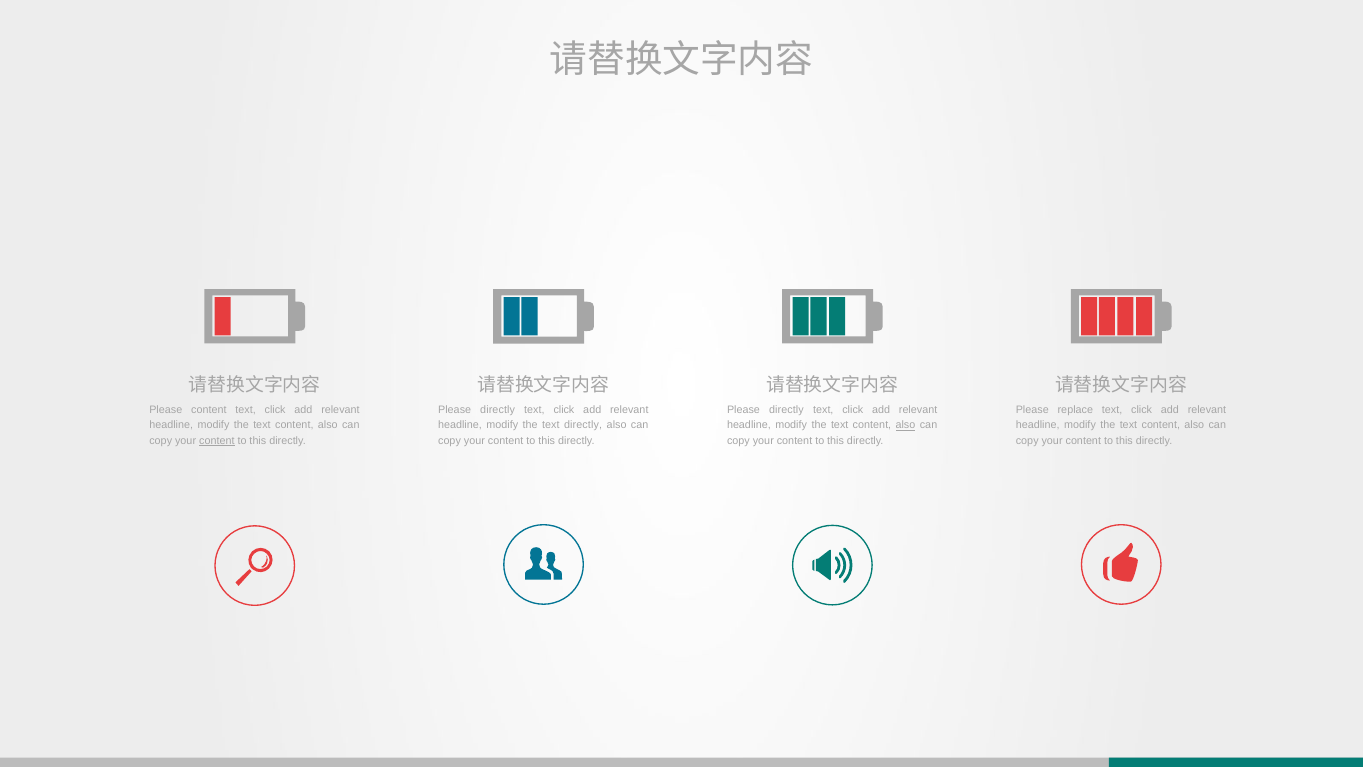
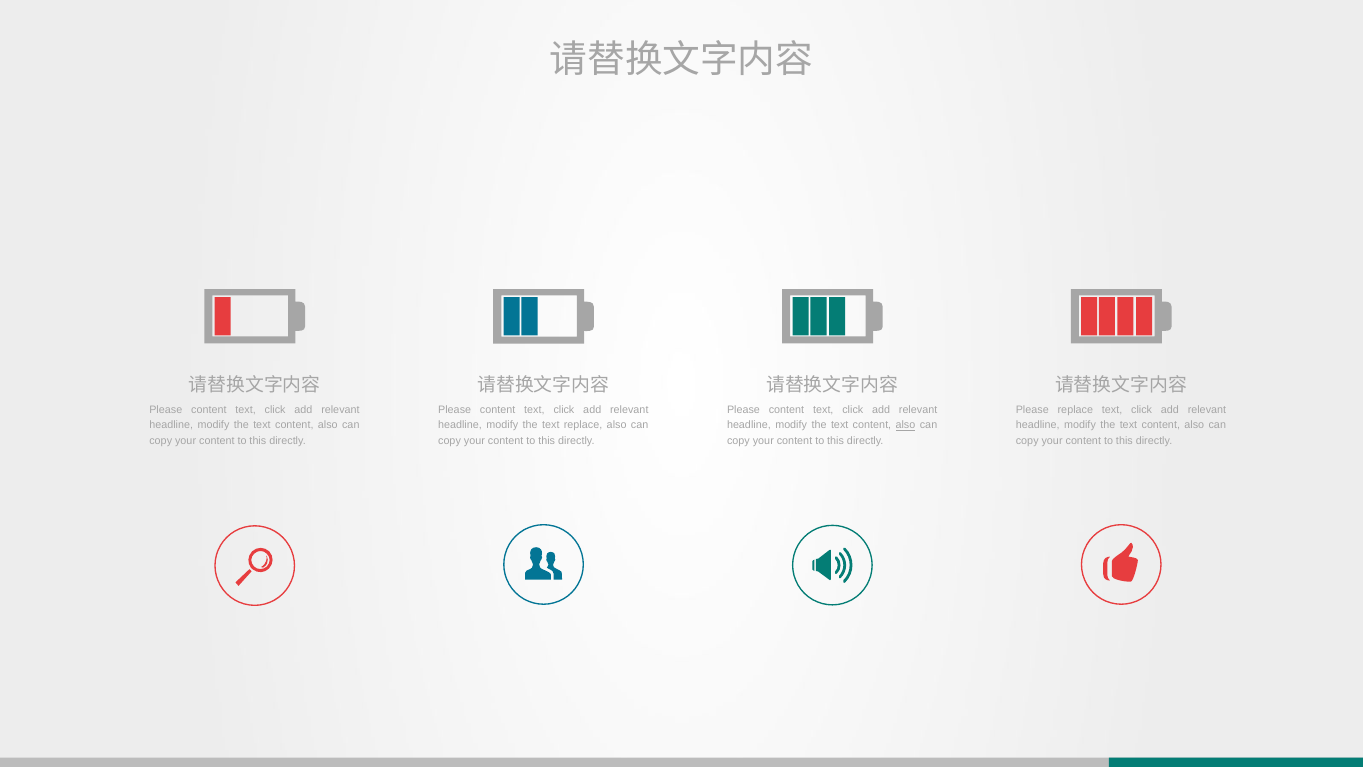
directly: directly -> content (498, 410)
directly: directly -> content (787, 410)
text directly: directly -> replace (583, 425)
content underline: present -> none (217, 441)
